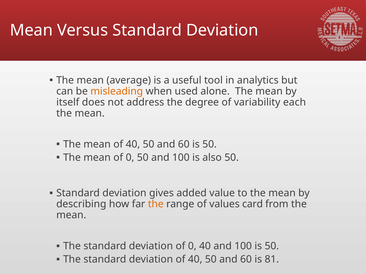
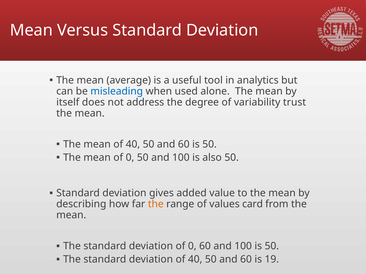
misleading colour: orange -> blue (117, 91)
each: each -> trust (295, 102)
0 40: 40 -> 60 (205, 247)
81: 81 -> 19 (272, 260)
